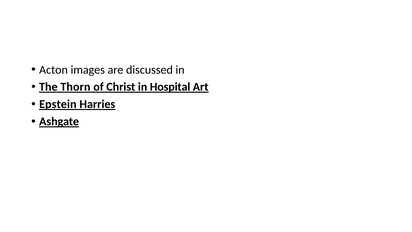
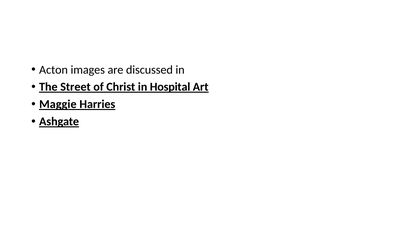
Thorn: Thorn -> Street (75, 87)
Epstein: Epstein -> Maggie (58, 104)
